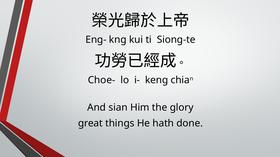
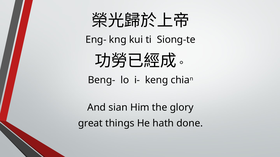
Choe-: Choe- -> Beng- (102, 80)
